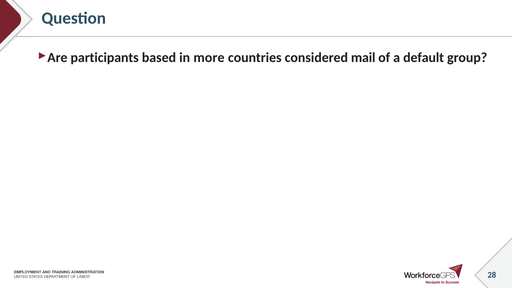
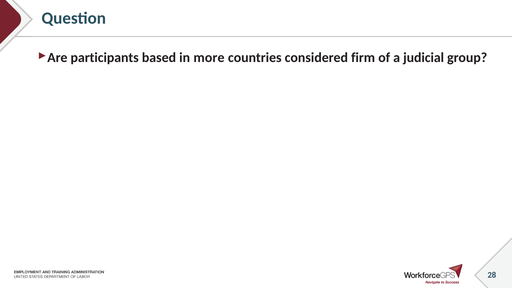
mail: mail -> firm (363, 58)
default: default -> judicial (424, 58)
